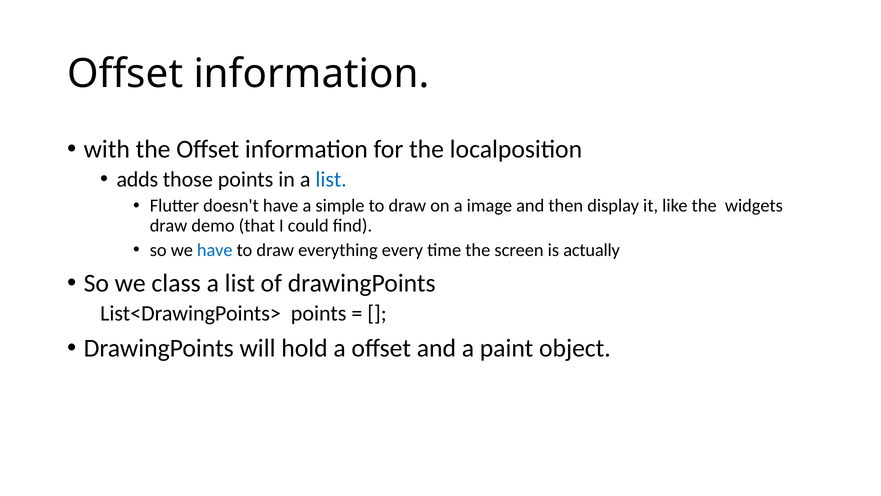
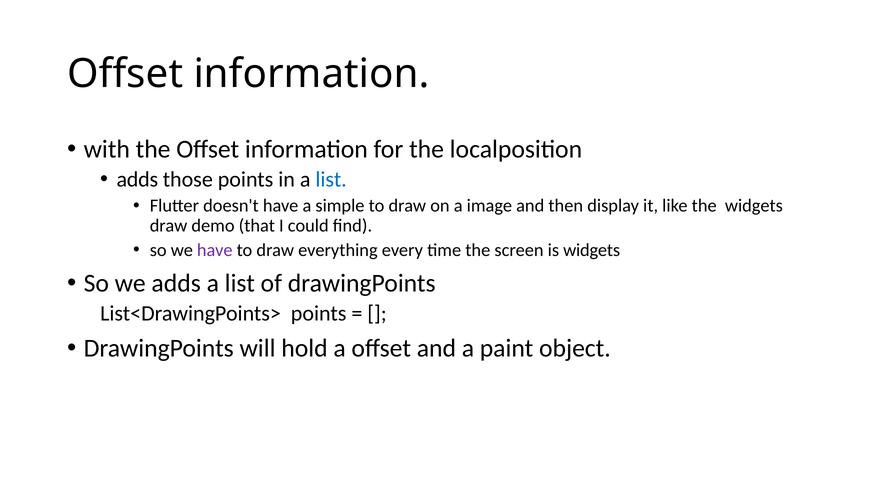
have colour: blue -> purple (215, 250)
is actually: actually -> widgets (592, 250)
we class: class -> adds (176, 283)
